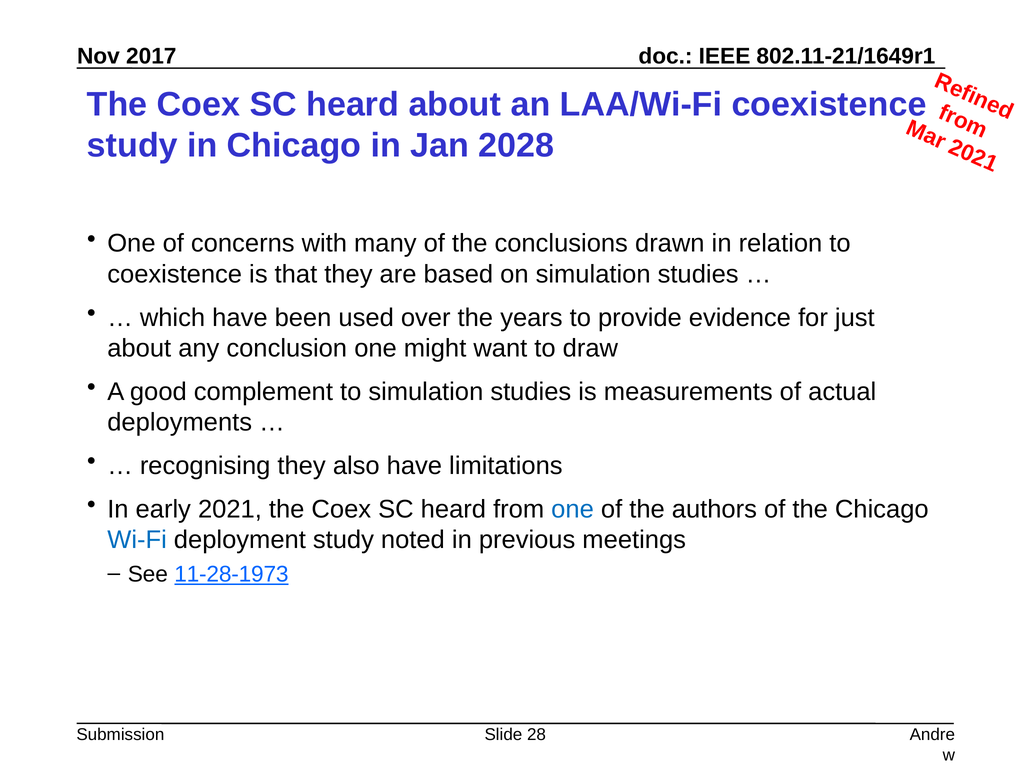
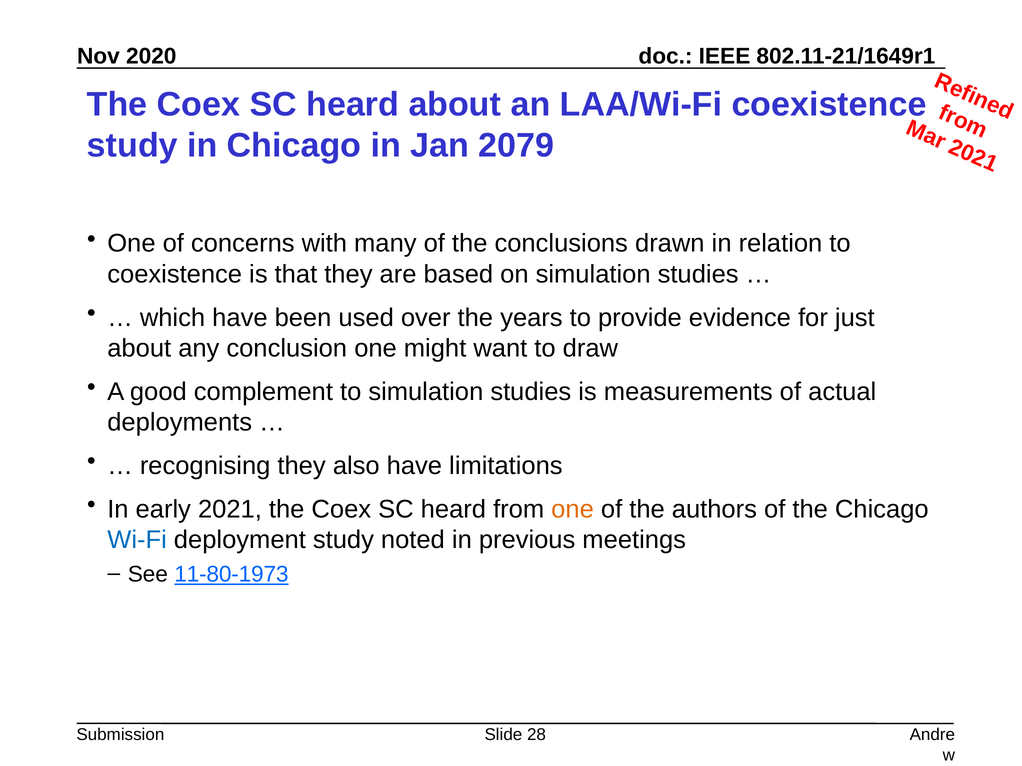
2017: 2017 -> 2020 (151, 56)
2028: 2028 -> 2079 (516, 146)
one colour: blue -> orange (573, 509)
11-28-1973: 11-28-1973 -> 11-80-1973 (231, 575)
